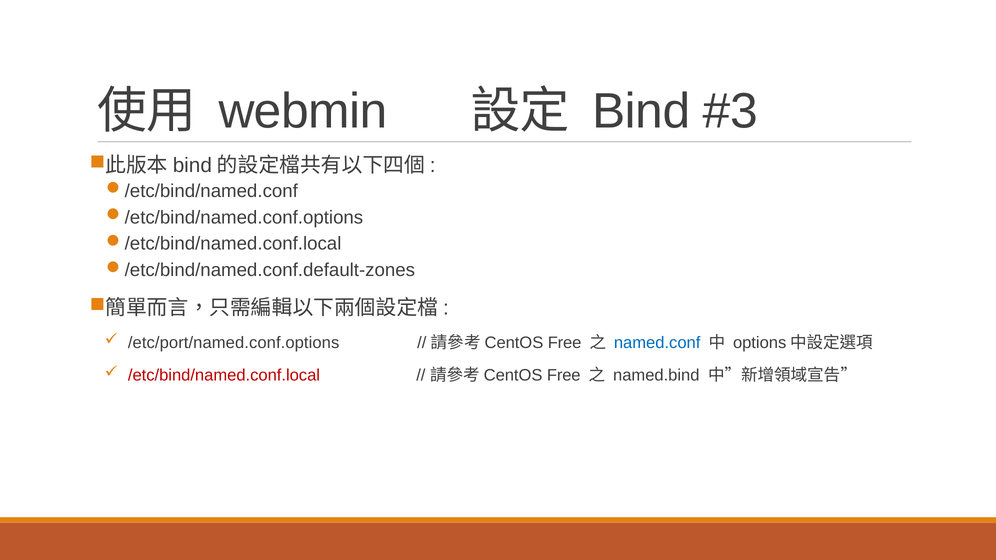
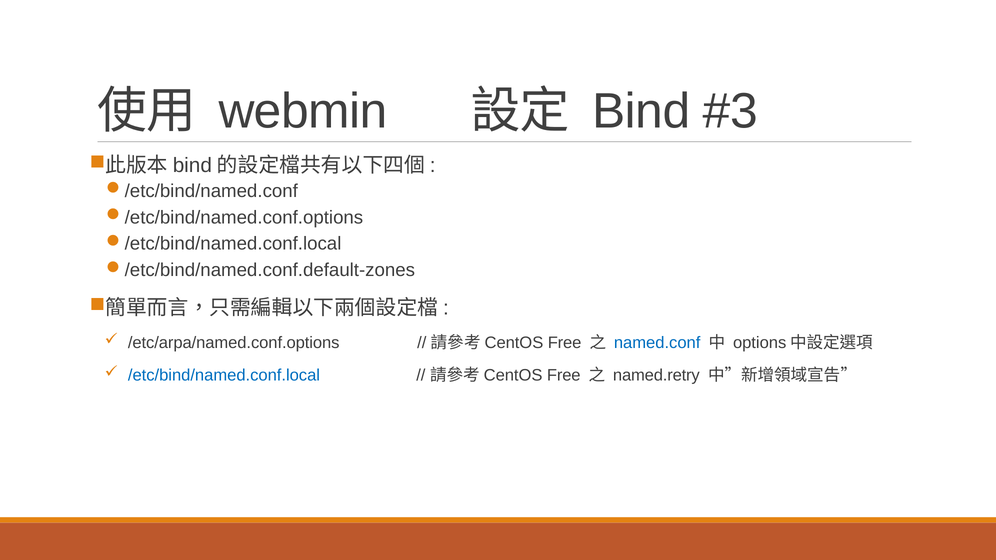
/etc/port/named.conf.options: /etc/port/named.conf.options -> /etc/arpa/named.conf.options (234, 343)
/etc/bind/named.conf.local colour: red -> blue (224, 375)
named.bind: named.bind -> named.retry (656, 375)
